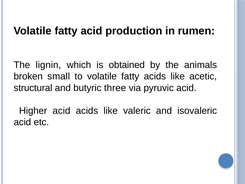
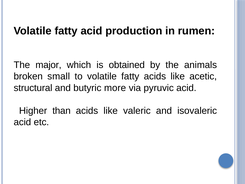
lignin: lignin -> major (48, 65)
three: three -> more (115, 88)
Higher acid: acid -> than (62, 111)
